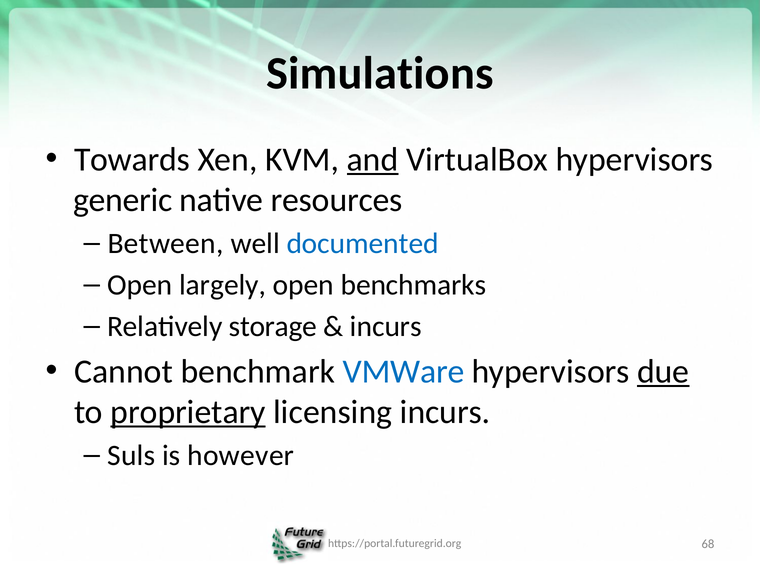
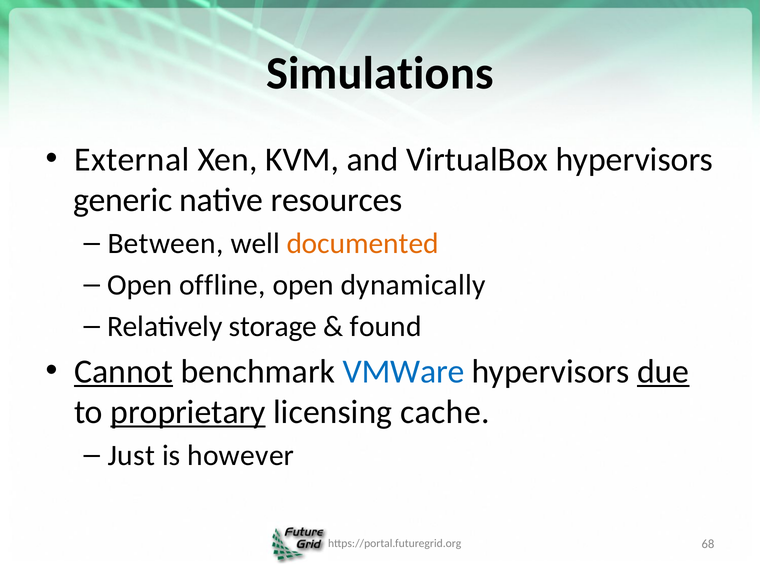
Towards: Towards -> External (132, 159)
and underline: present -> none (373, 159)
documented colour: blue -> orange (363, 244)
largely: largely -> offline (222, 285)
benchmarks: benchmarks -> dynamically (413, 285)
incurs: incurs -> found (386, 326)
Cannot underline: none -> present (123, 372)
licensing incurs: incurs -> cache (445, 412)
Suls: Suls -> Just (131, 456)
